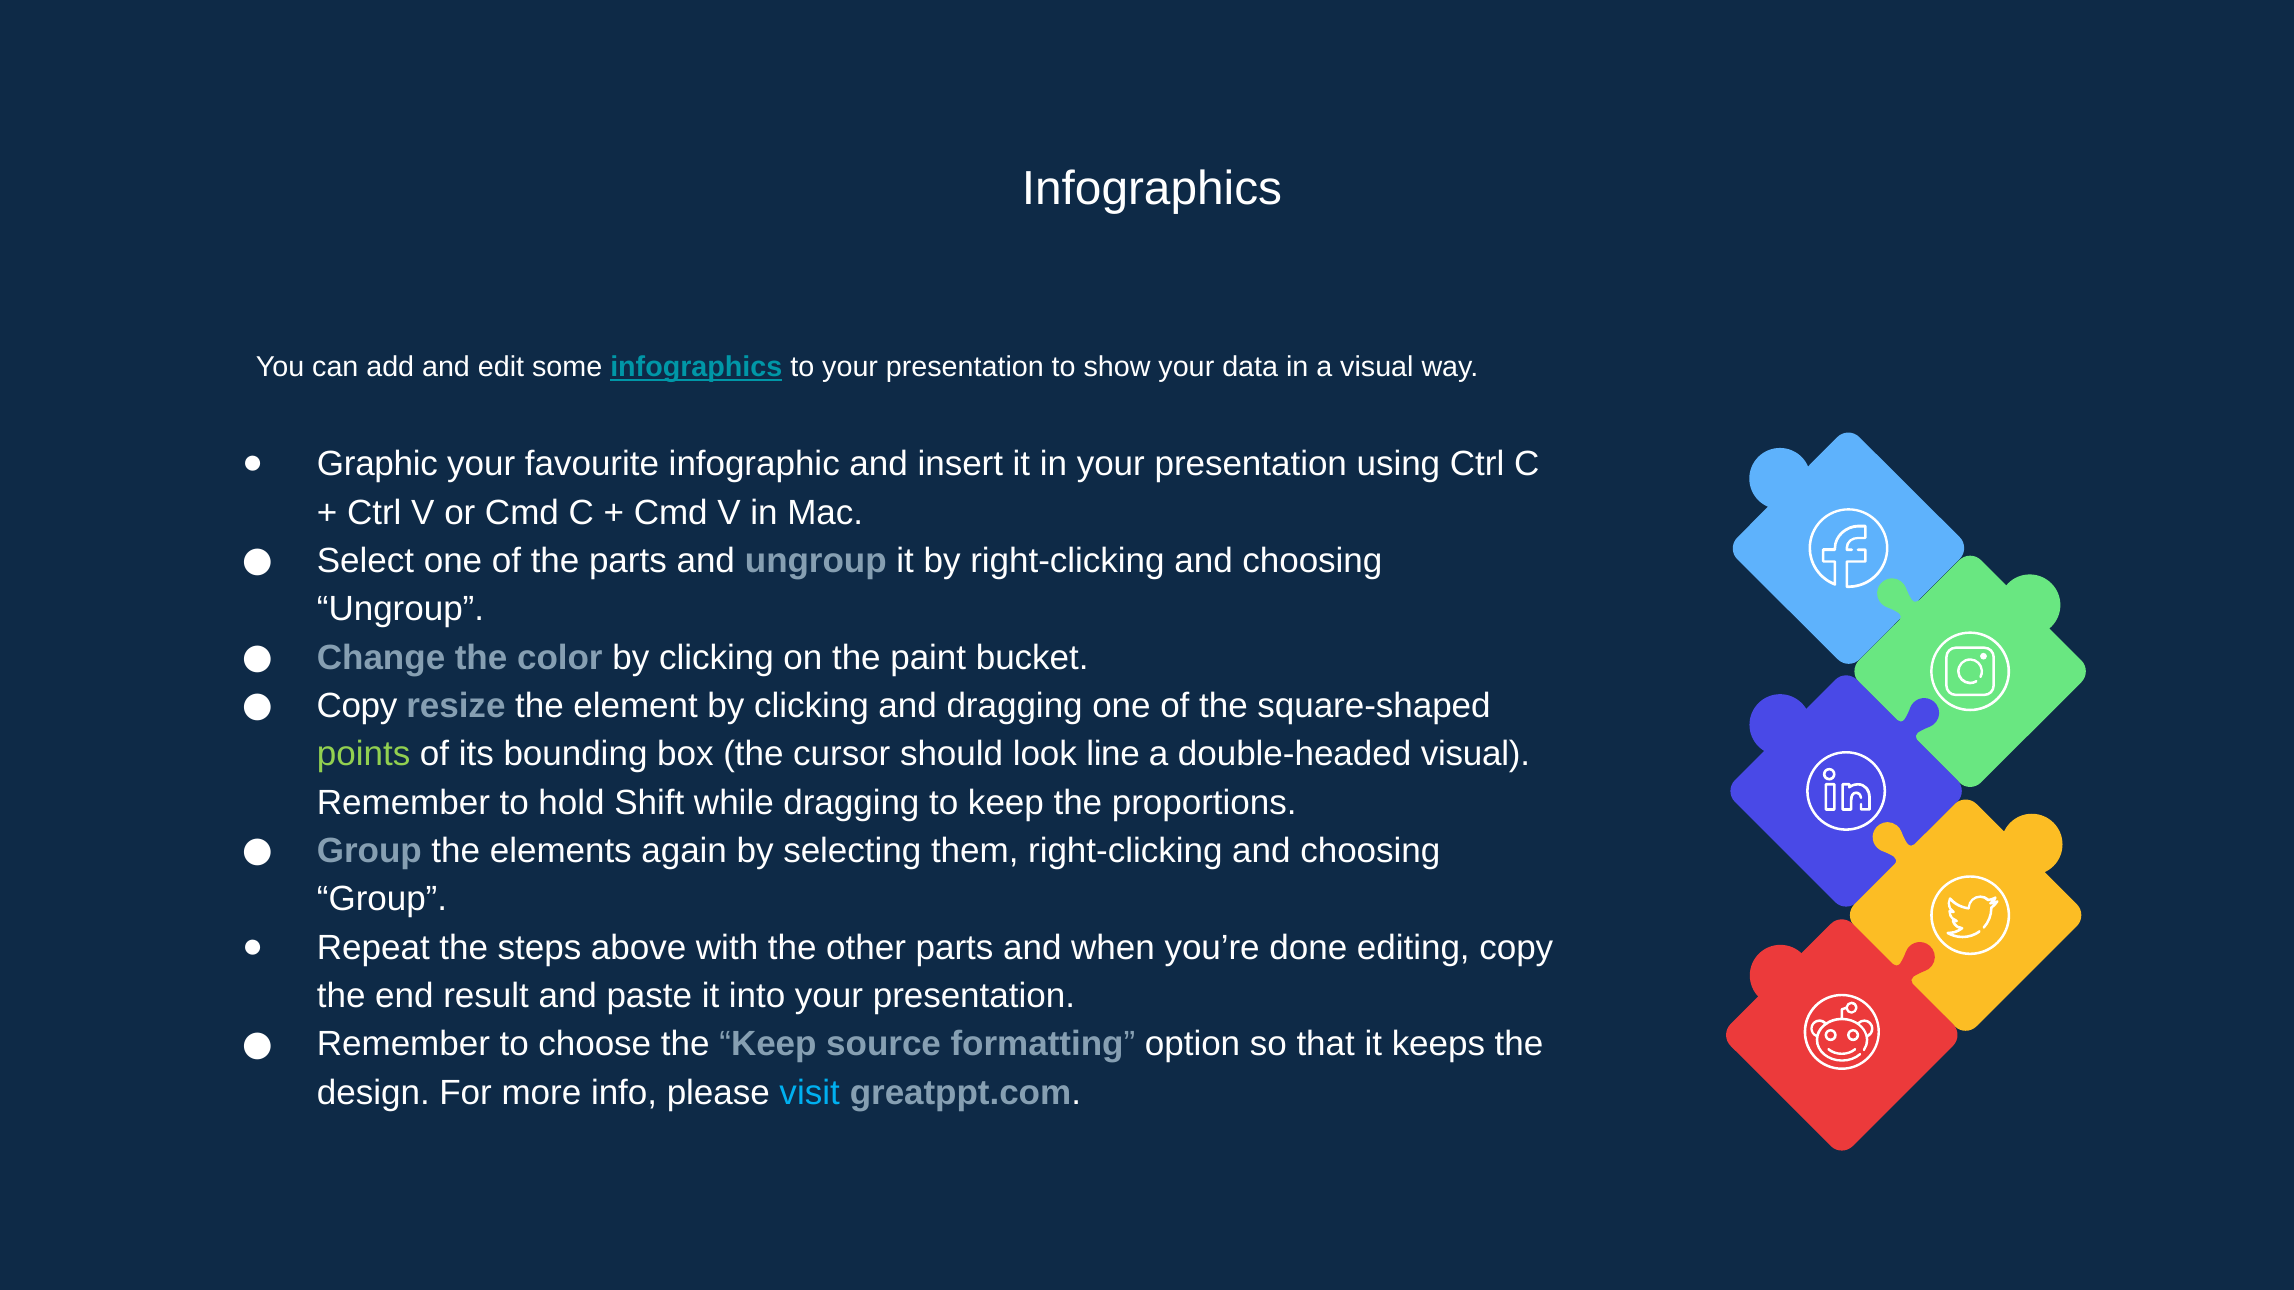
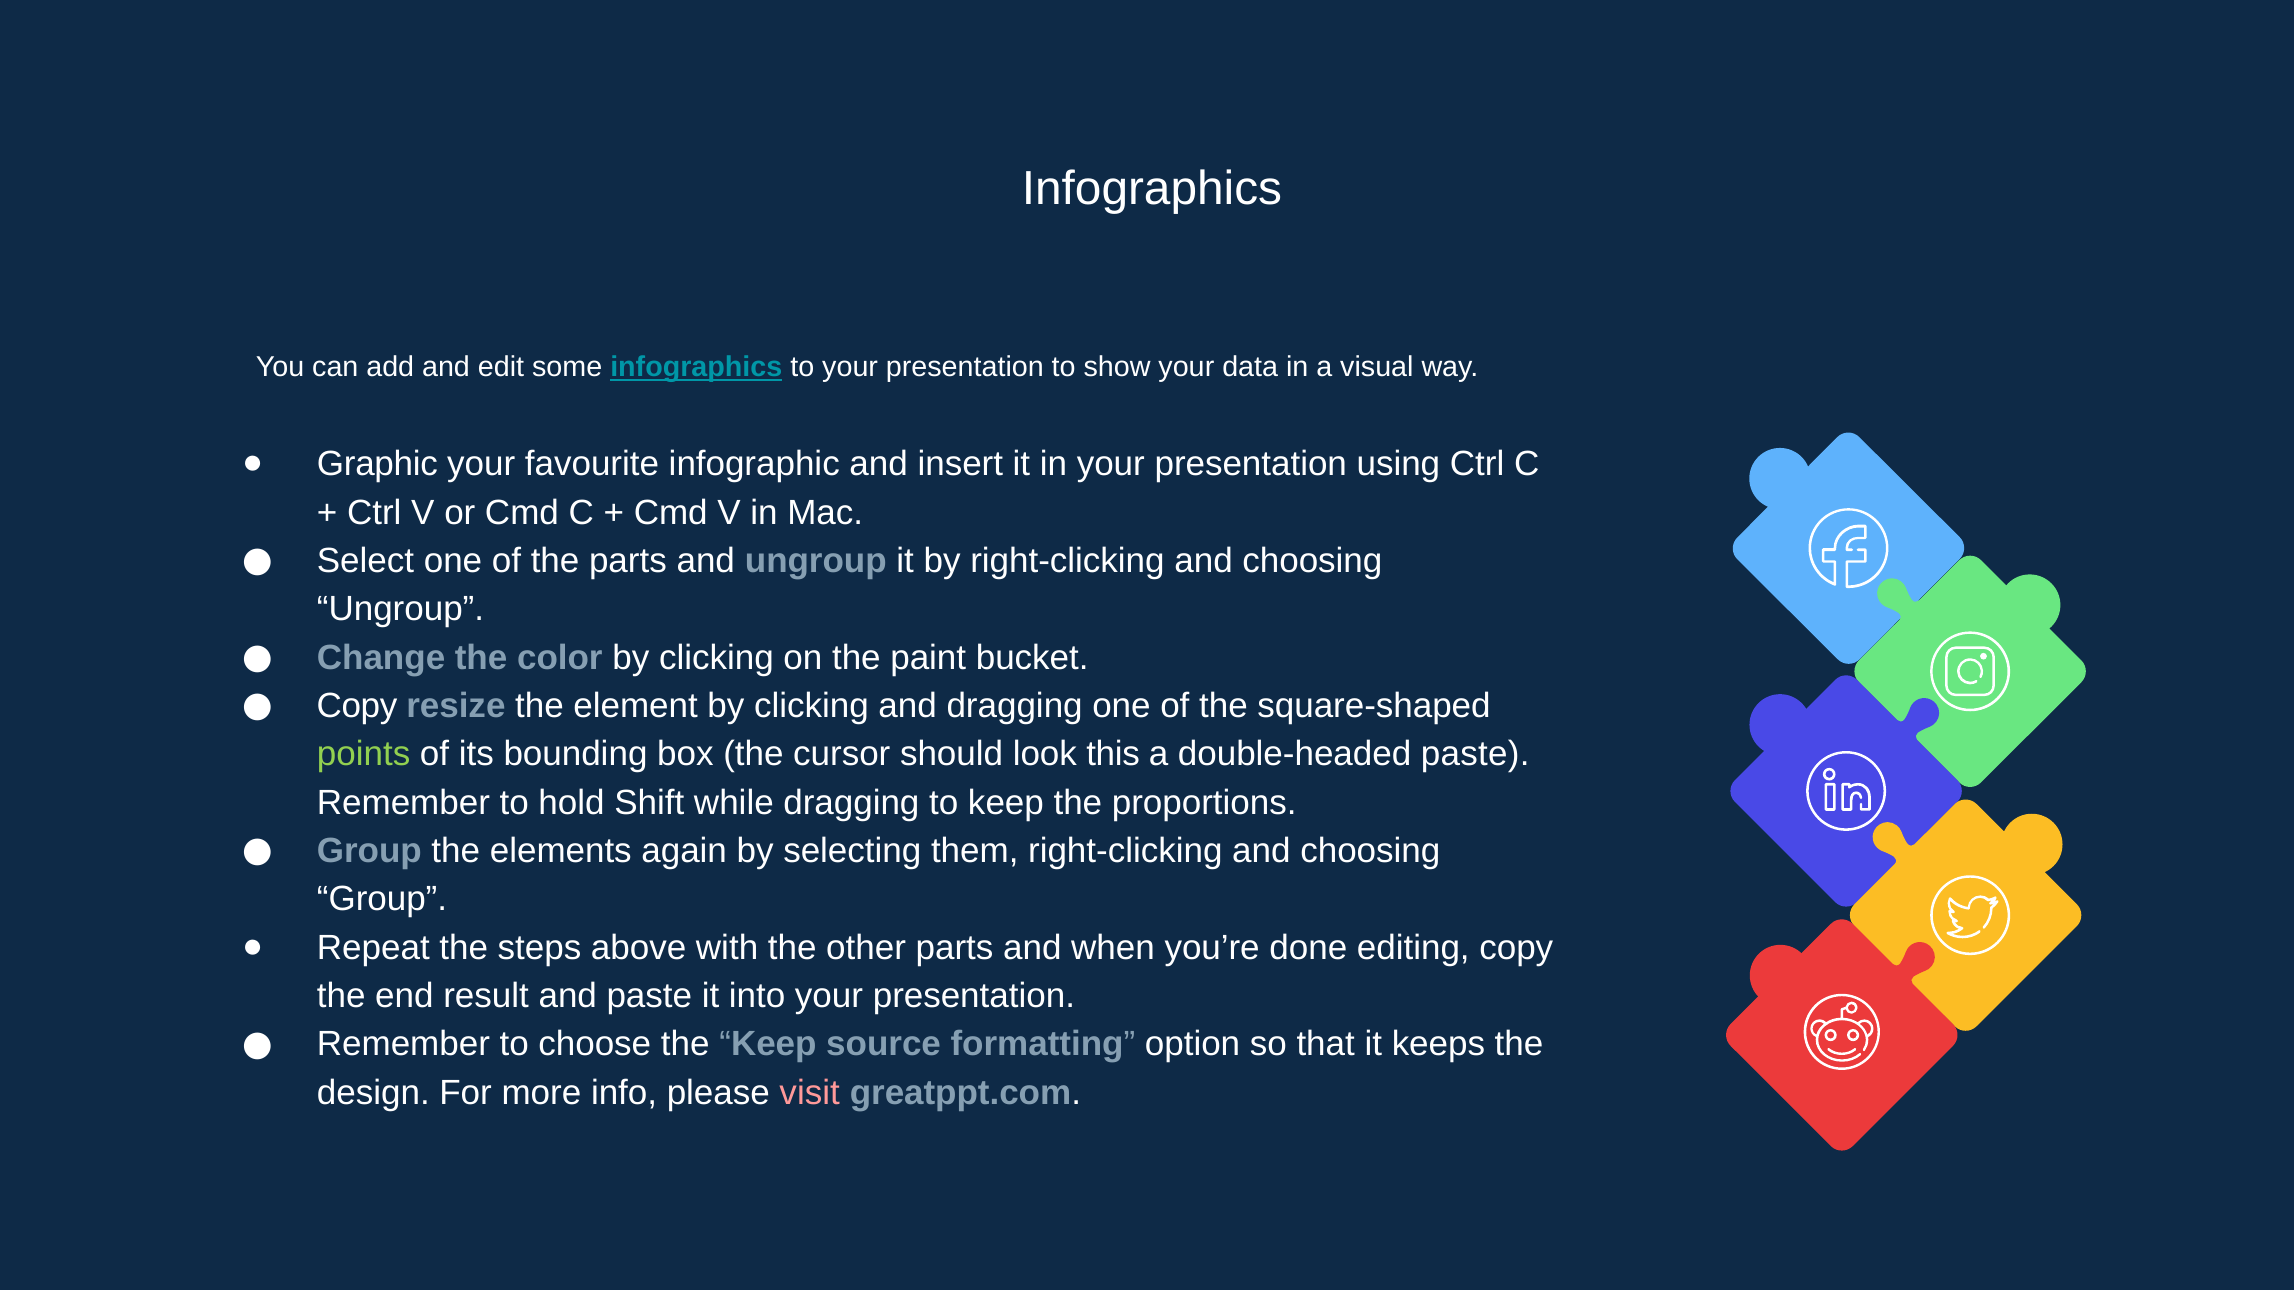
line: line -> this (1113, 755)
double-headed visual: visual -> paste (1475, 755)
visit colour: light blue -> pink (810, 1093)
